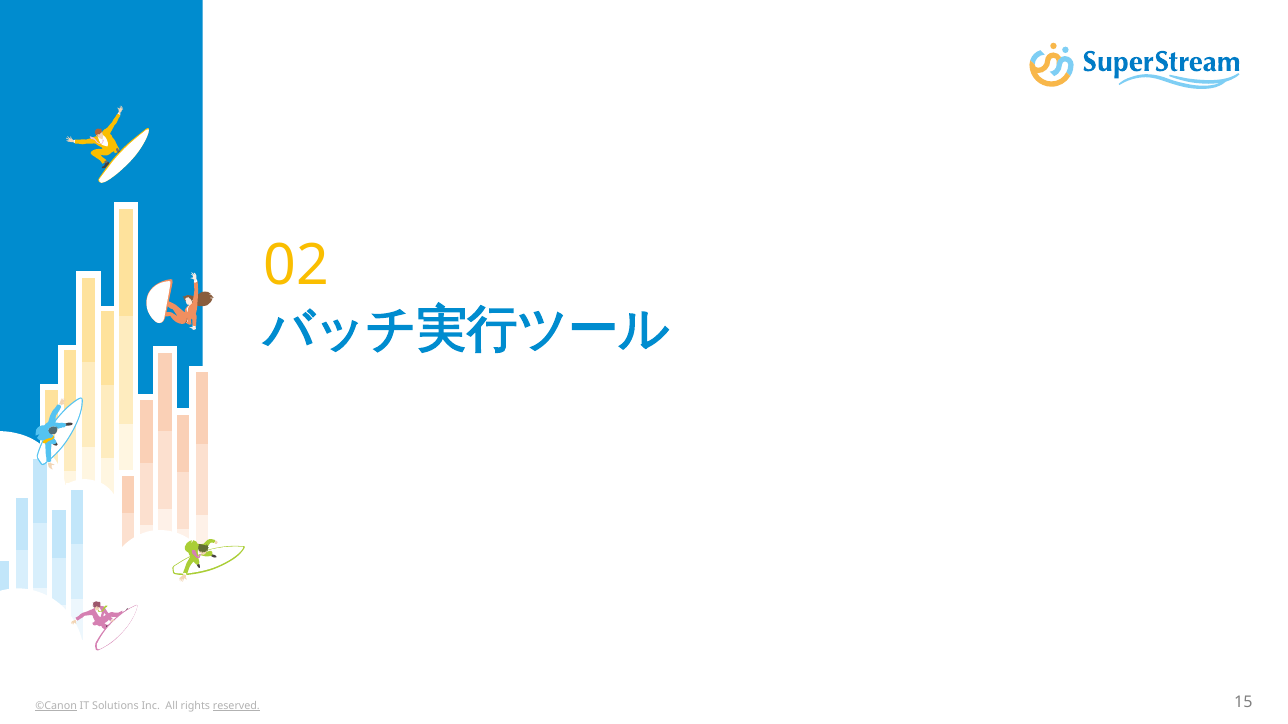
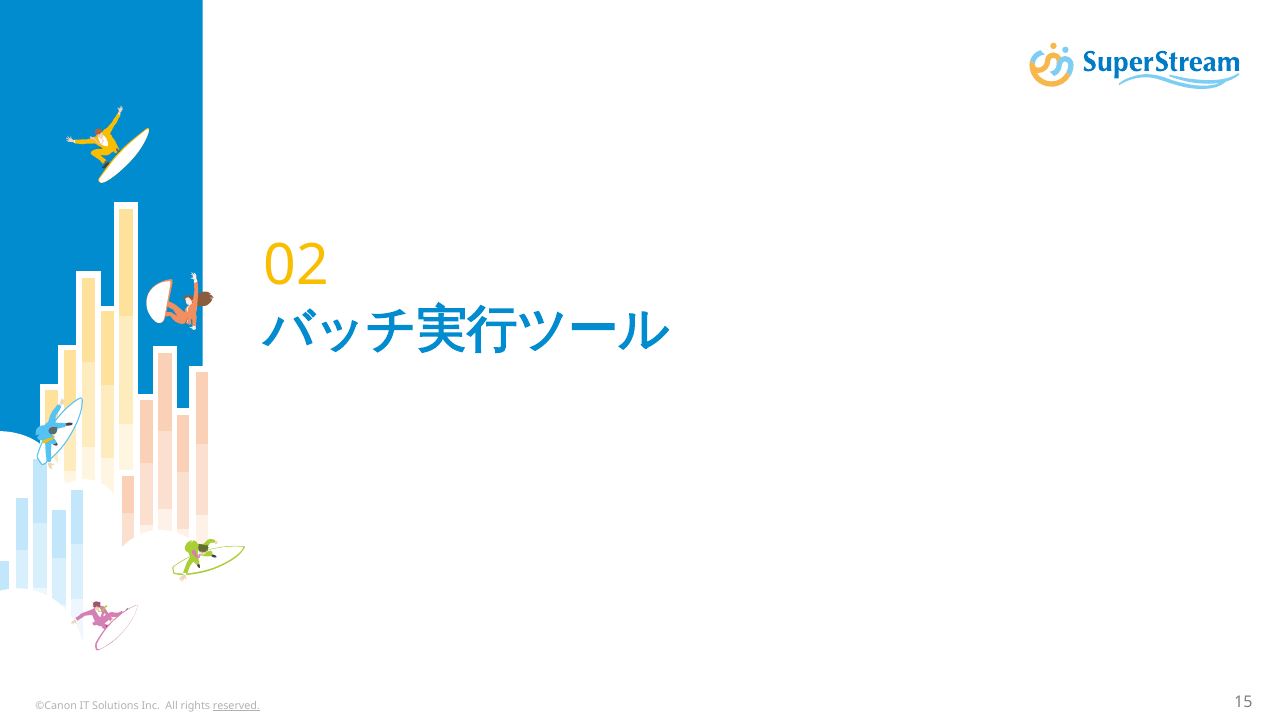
©Canon underline: present -> none (56, 706)
